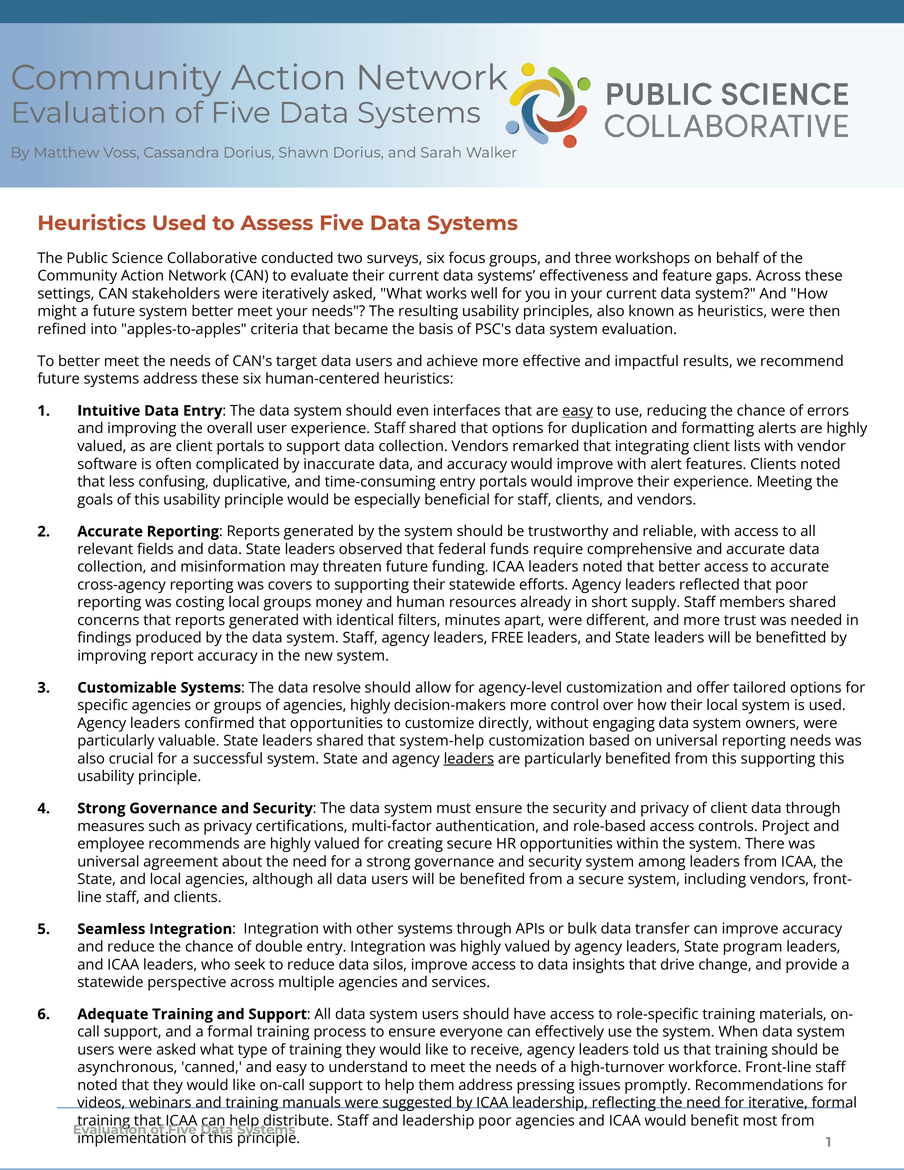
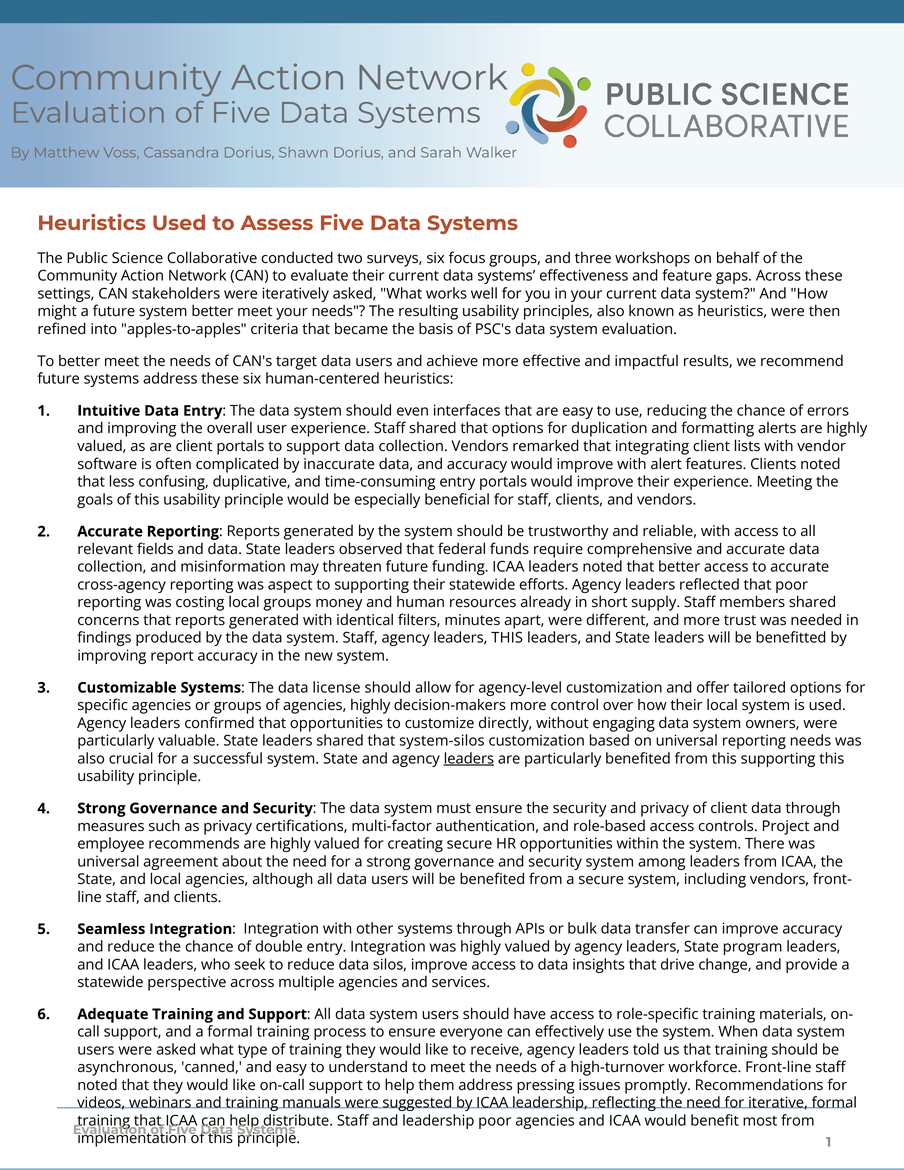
easy underline: present -> none (578, 411)
covers: covers -> aspect (290, 585)
leaders FREE: FREE -> THIS (507, 638)
resolve: resolve -> license (337, 688)
system-help: system-help -> system-silos (442, 741)
